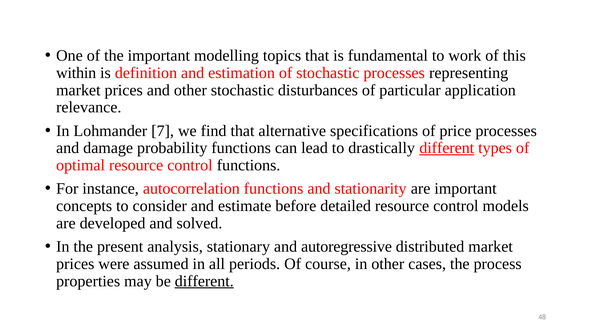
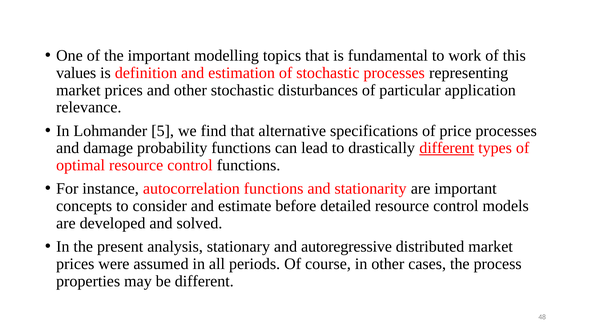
within: within -> values (76, 73)
7: 7 -> 5 (163, 131)
different underline: present -> none (204, 281)
